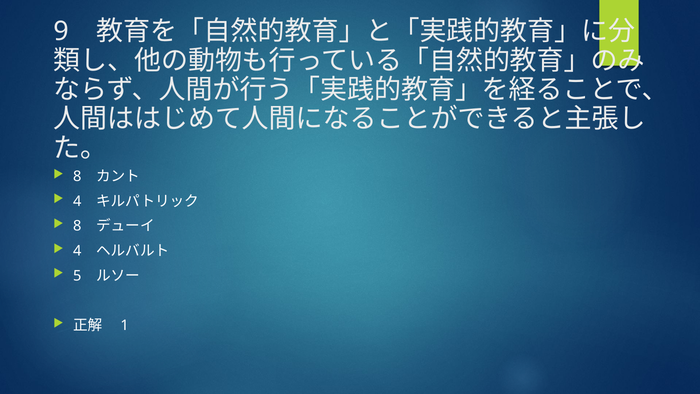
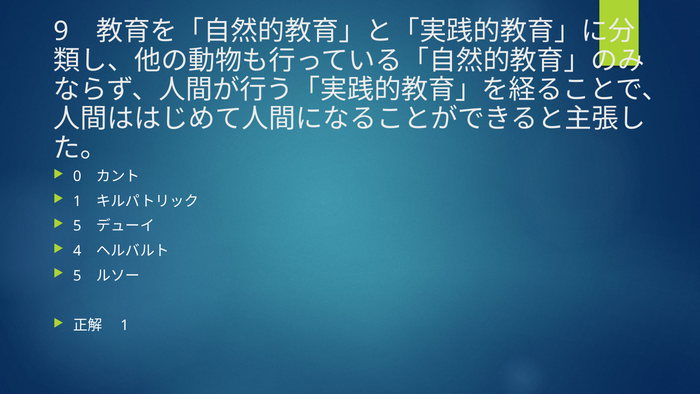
8: 8 -> 0 (77, 176)
4: 4 -> 1 (77, 201)
8: 8 -> 5 (77, 226)
